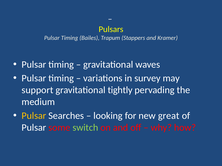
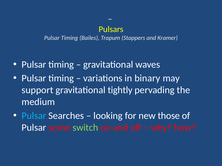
survey: survey -> binary (147, 78)
Pulsar colour: yellow -> light blue (34, 116)
great: great -> those (169, 116)
